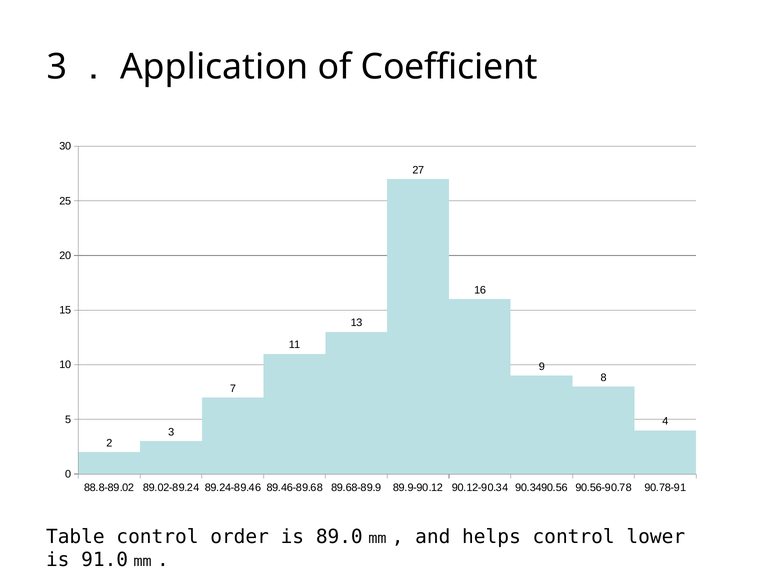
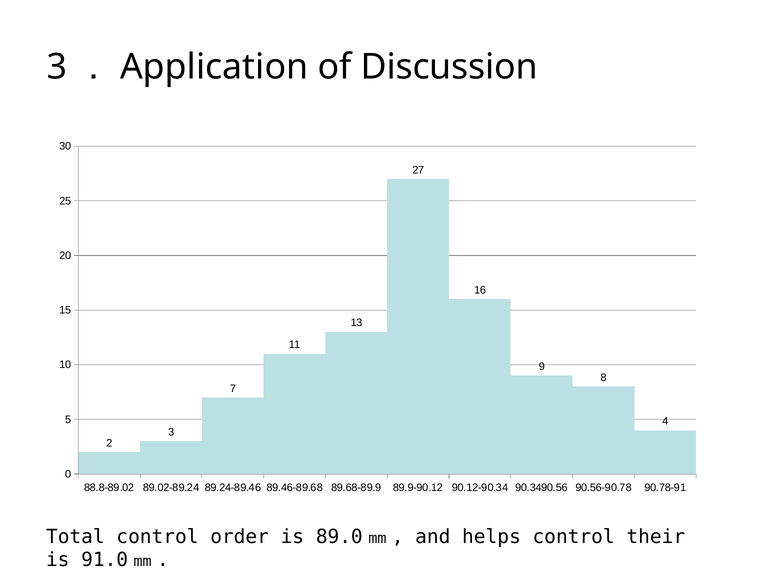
Coefficient: Coefficient -> Discussion (449, 67)
Table: Table -> Total (75, 537)
lower: lower -> their (656, 537)
